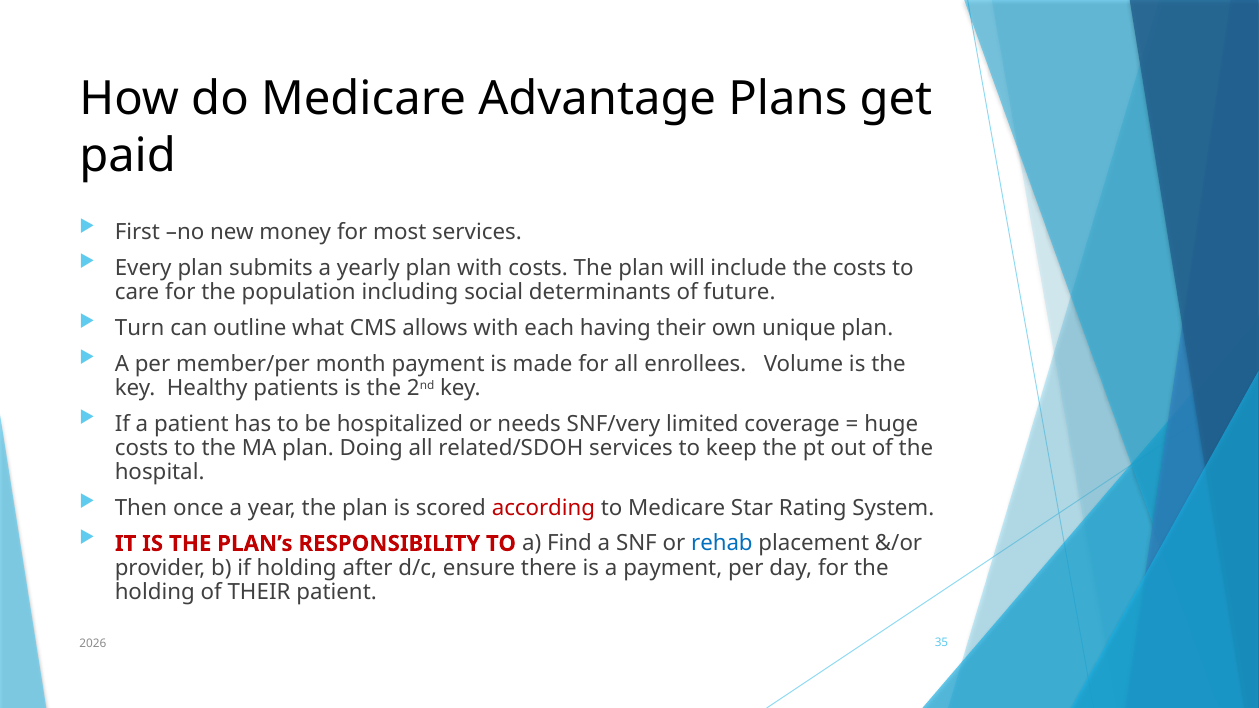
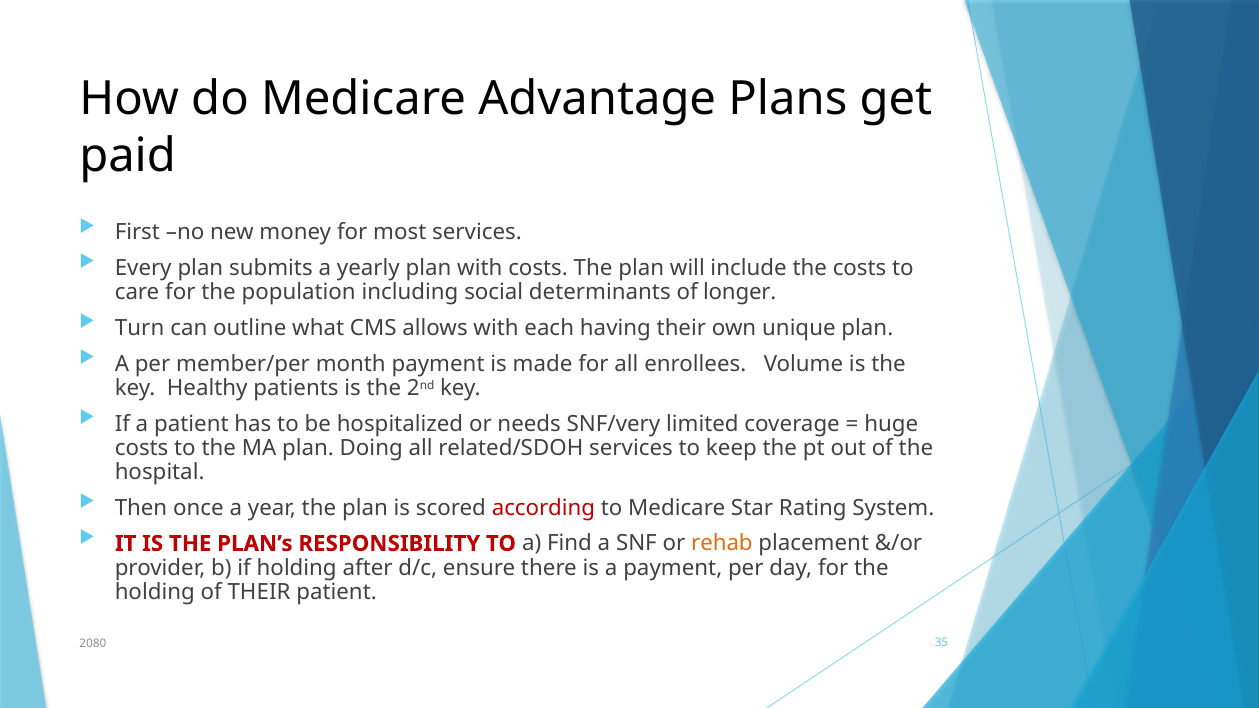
future: future -> longer (740, 292)
rehab colour: blue -> orange (722, 544)
2026: 2026 -> 2080 (93, 643)
